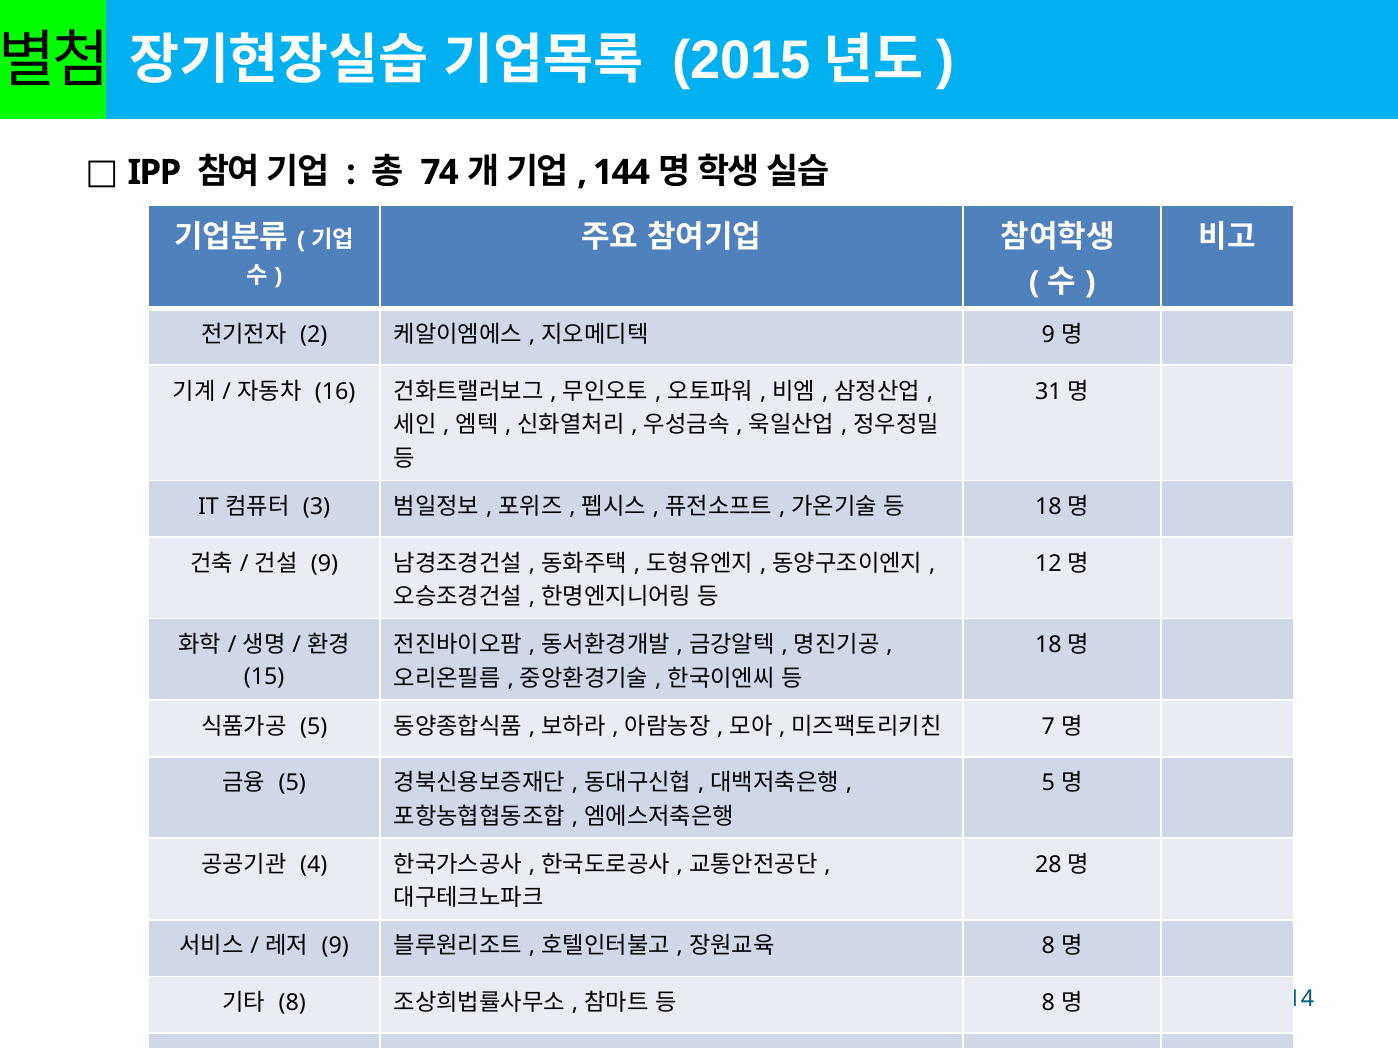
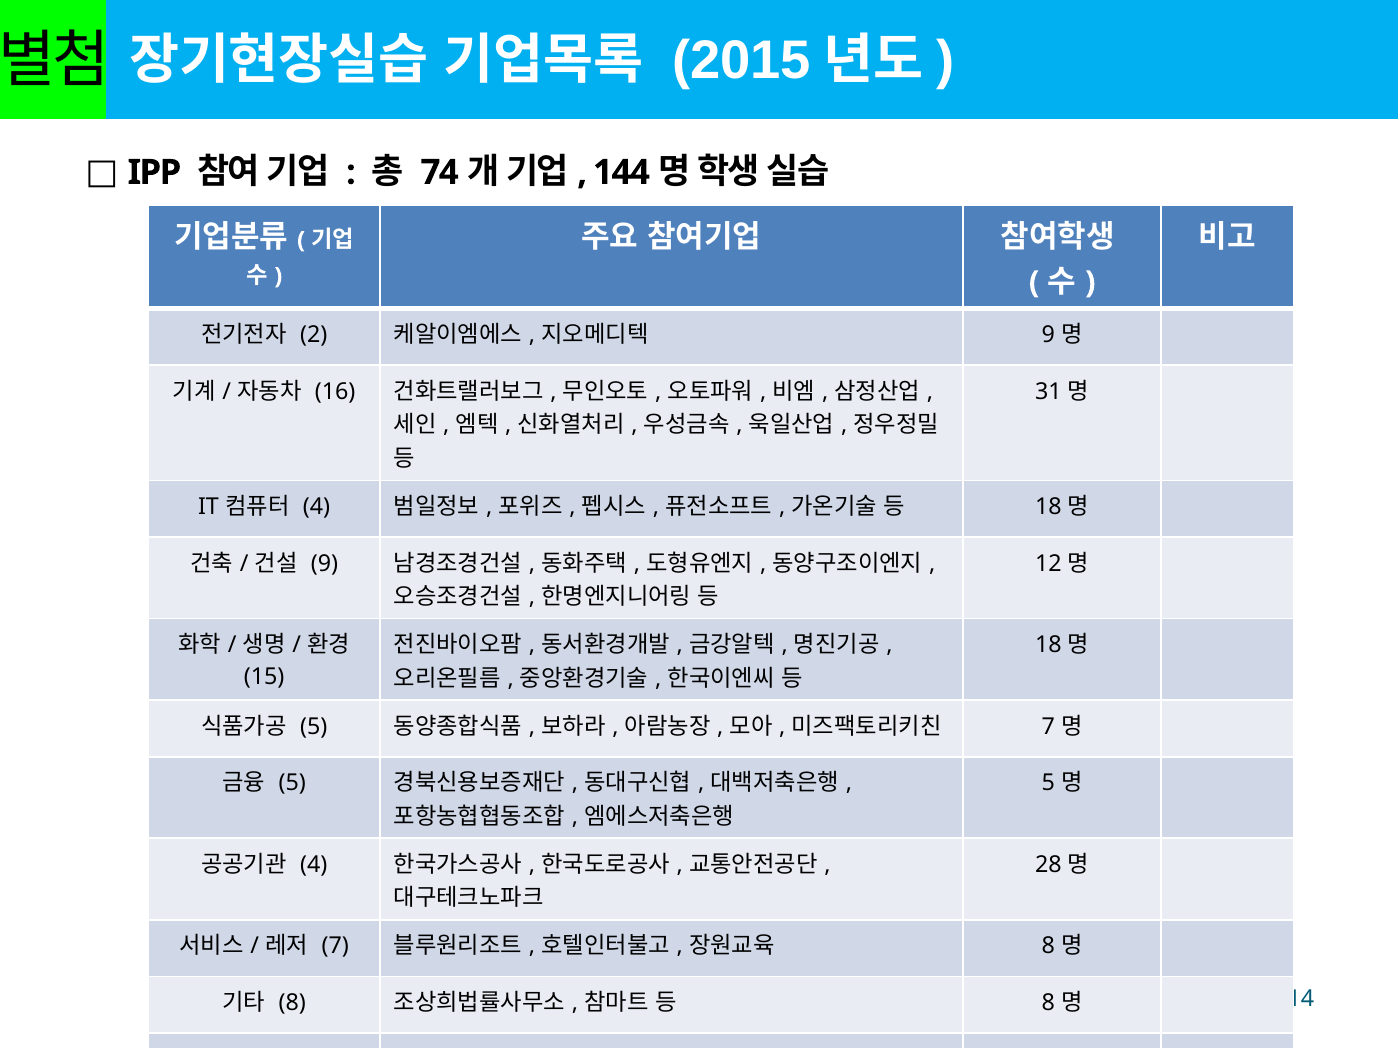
3: 3 -> 4 (316, 507)
9: 9 -> 7 (335, 946)
